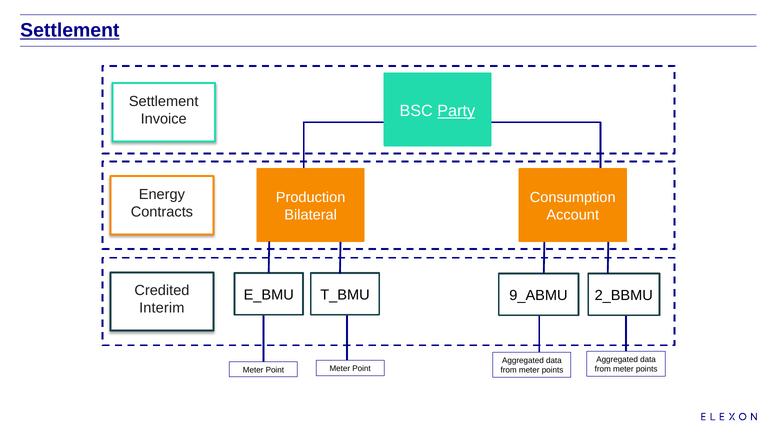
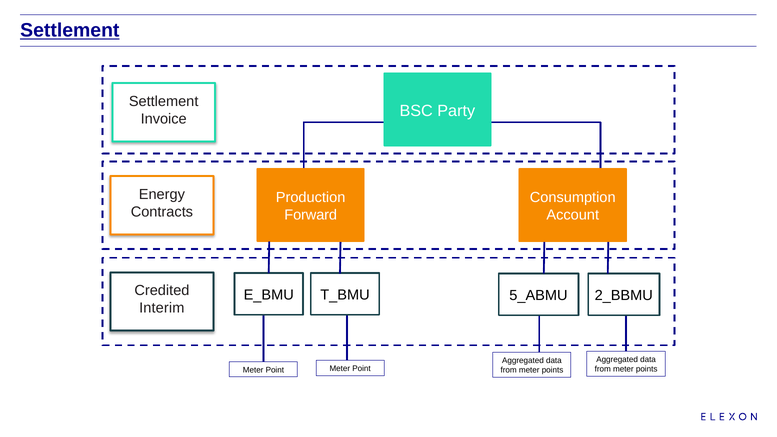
Party underline: present -> none (456, 111)
Bilateral: Bilateral -> Forward (311, 215)
9_ABMU: 9_ABMU -> 5_ABMU (538, 296)
